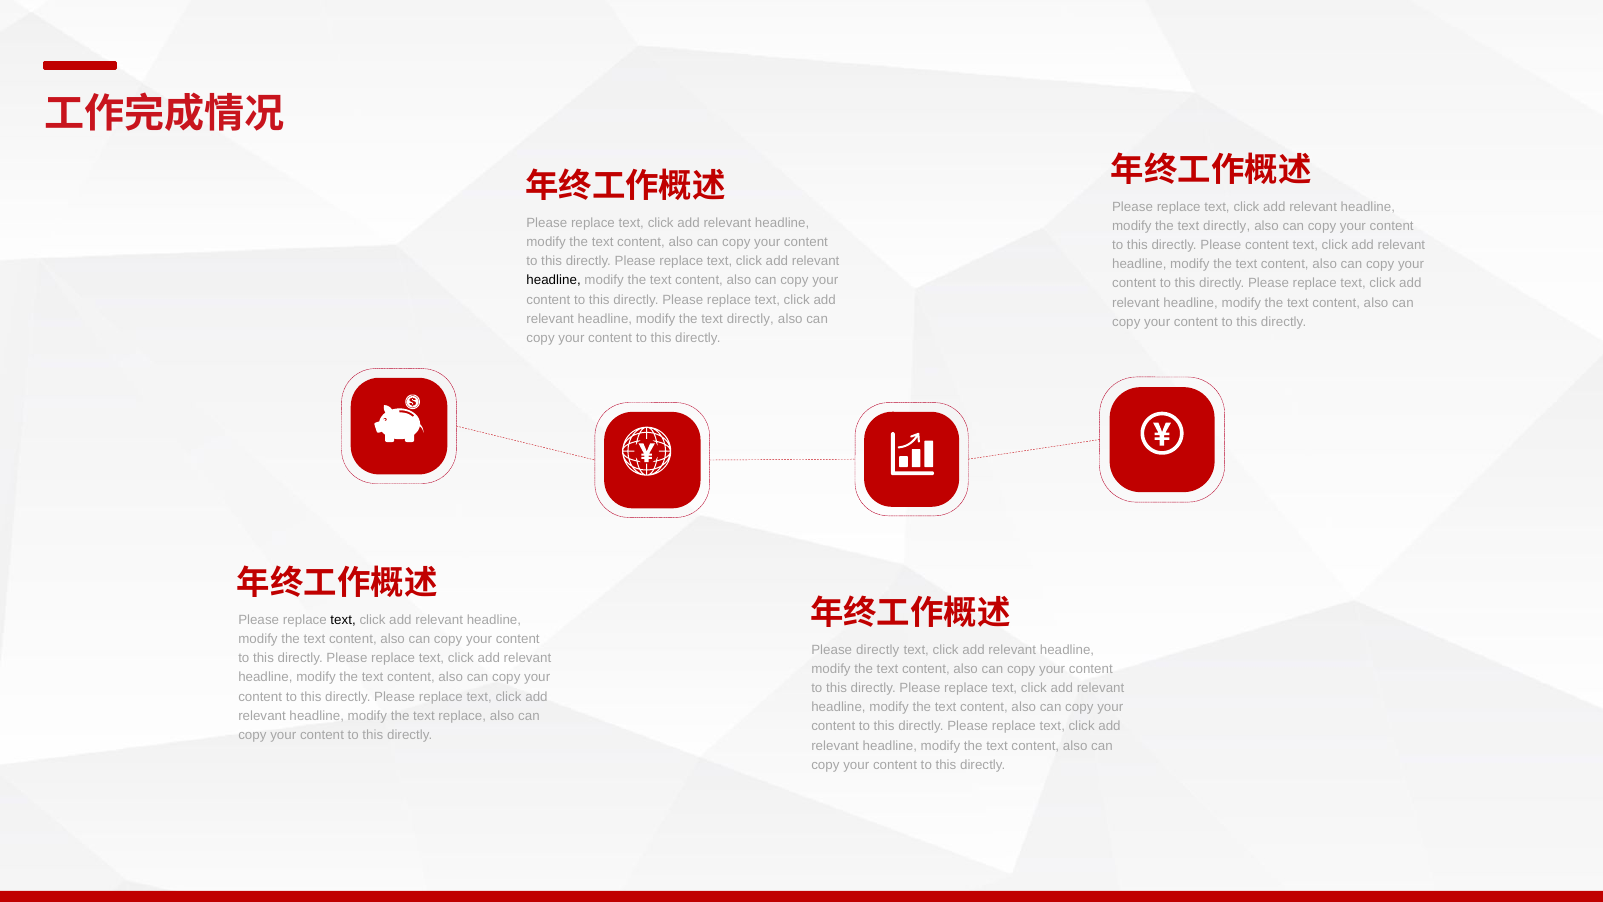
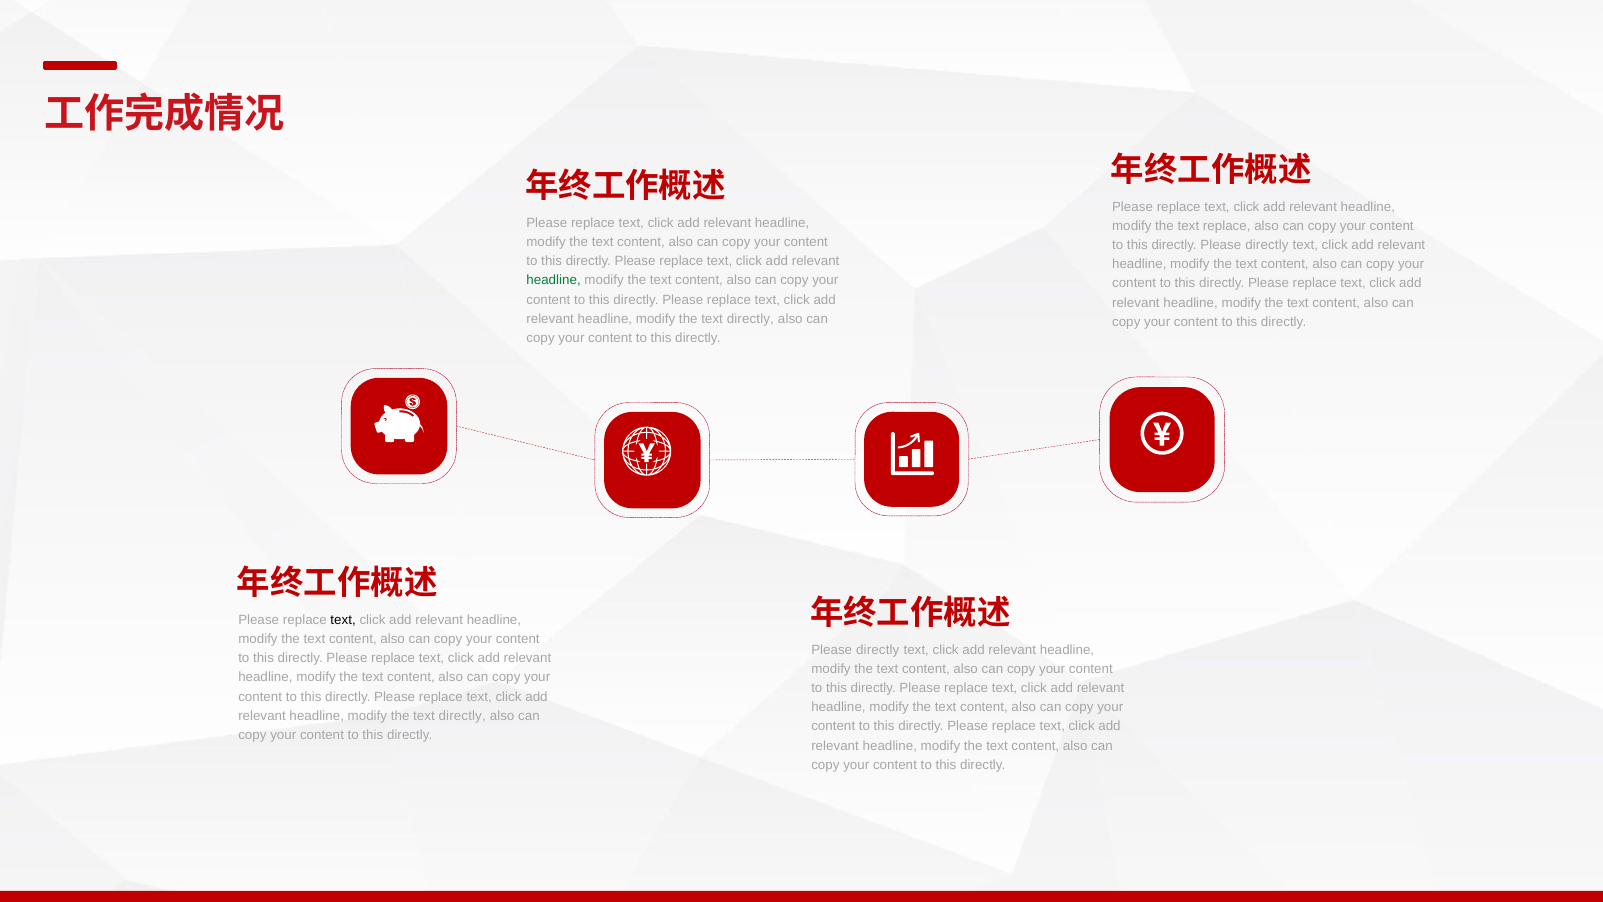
directly: directly -> replace (1227, 226)
directly Please content: content -> directly (1267, 245)
headline colour: black -> green (554, 280)
replace: replace -> directly (462, 716)
